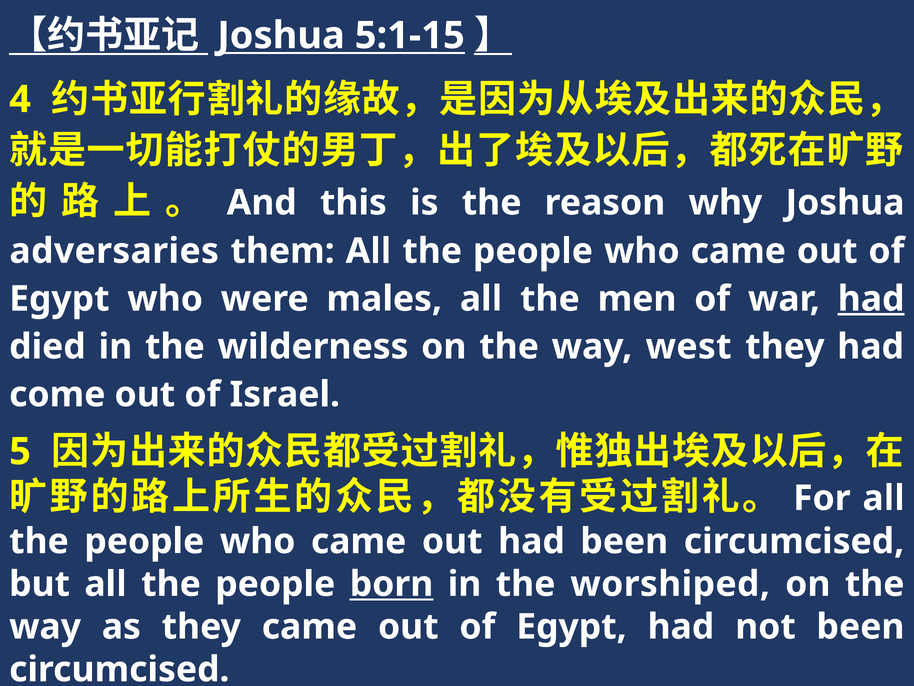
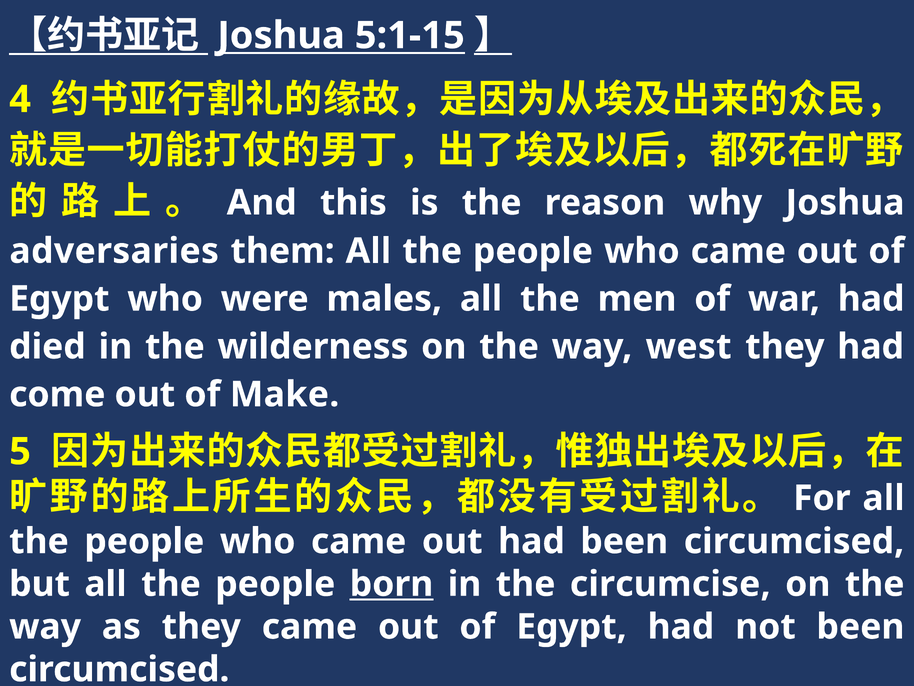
had underline: present -> none (871, 299)
Israel: Israel -> Make (285, 394)
worshiped: worshiped -> circumcise (670, 584)
